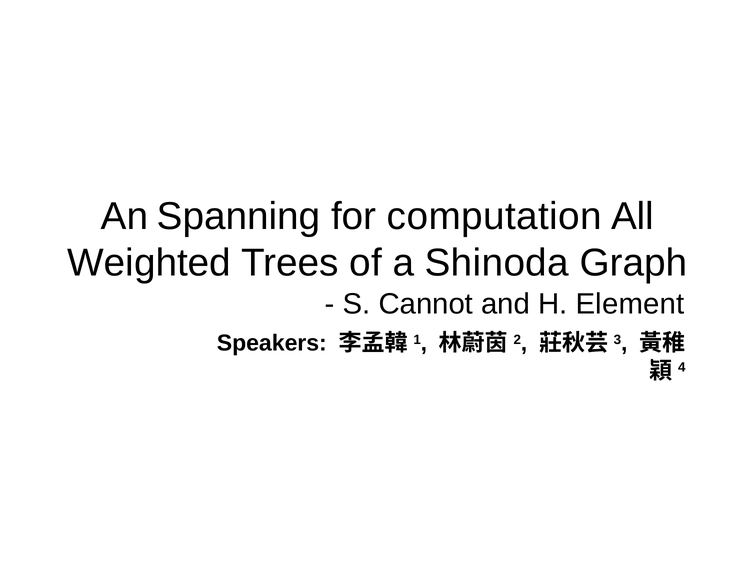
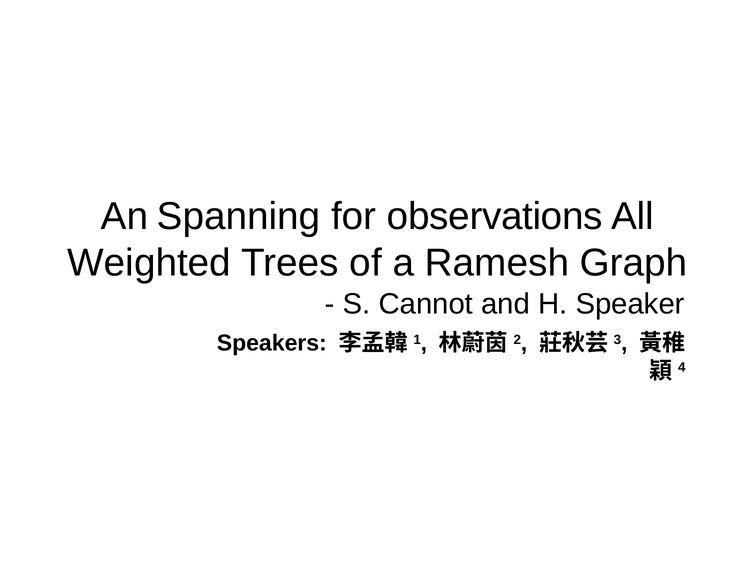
computation: computation -> observations (495, 216)
Shinoda: Shinoda -> Ramesh (497, 263)
Element: Element -> Speaker (630, 303)
